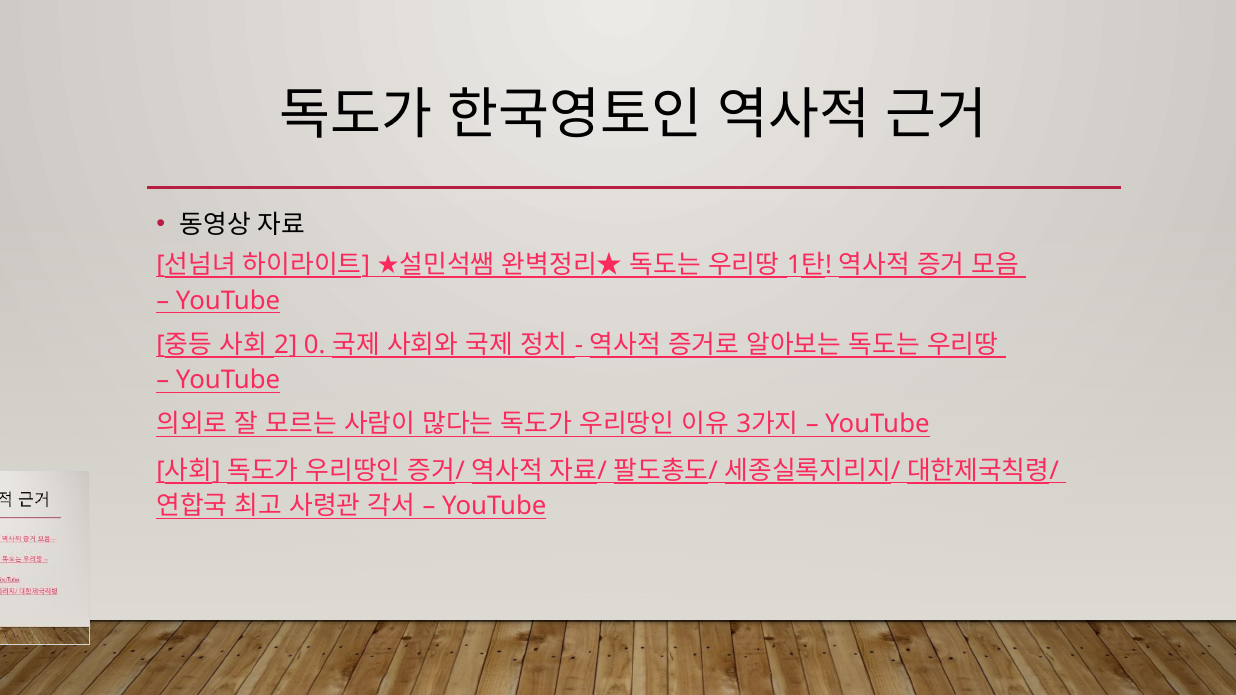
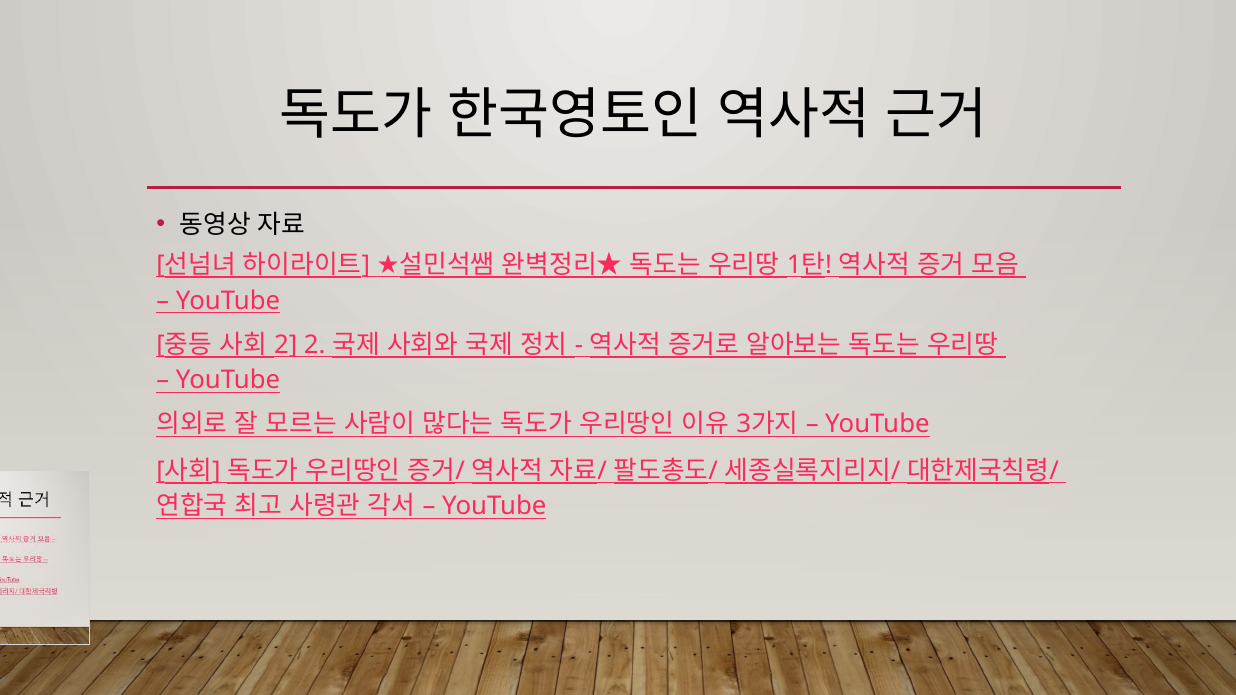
2 0: 0 -> 2 (315, 345)
